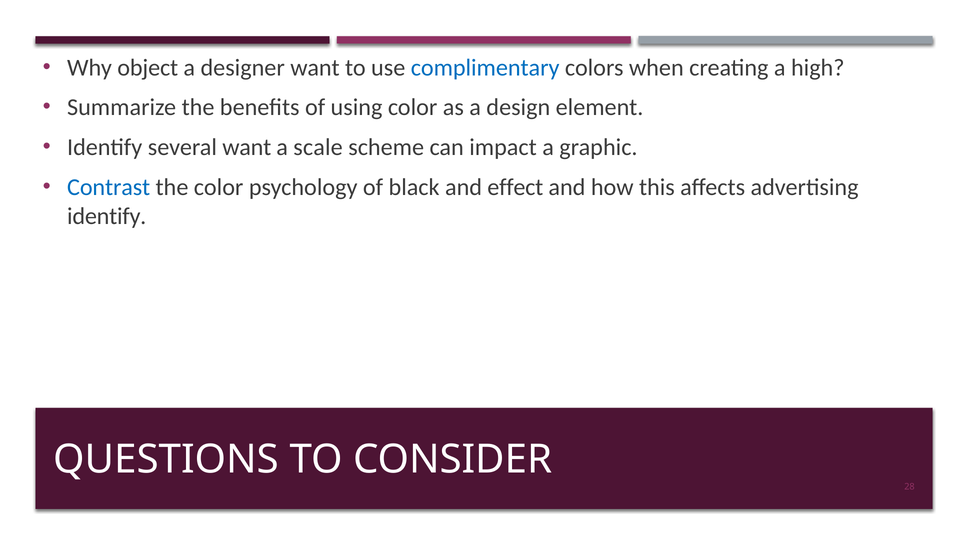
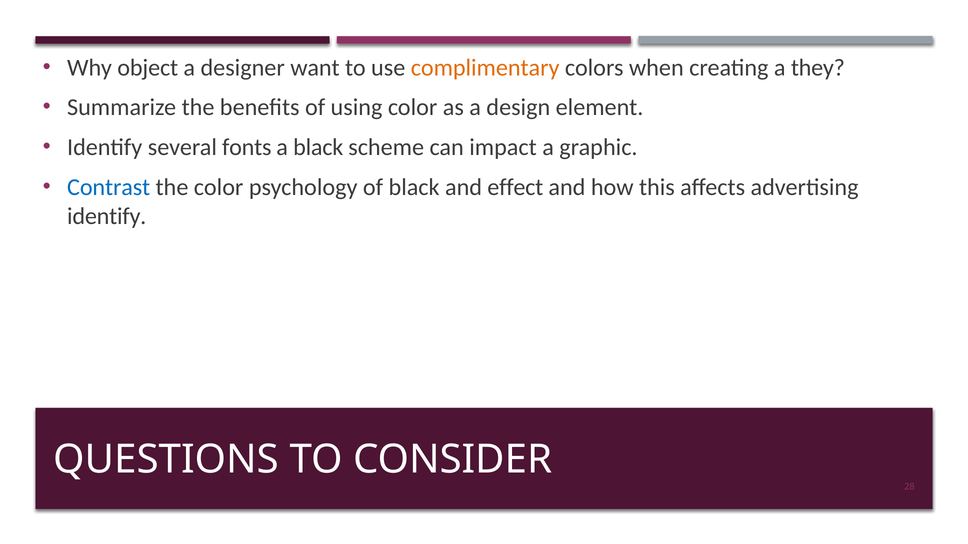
complimentary colour: blue -> orange (485, 68)
high: high -> they (818, 68)
several want: want -> fonts (247, 147)
a scale: scale -> black (318, 147)
